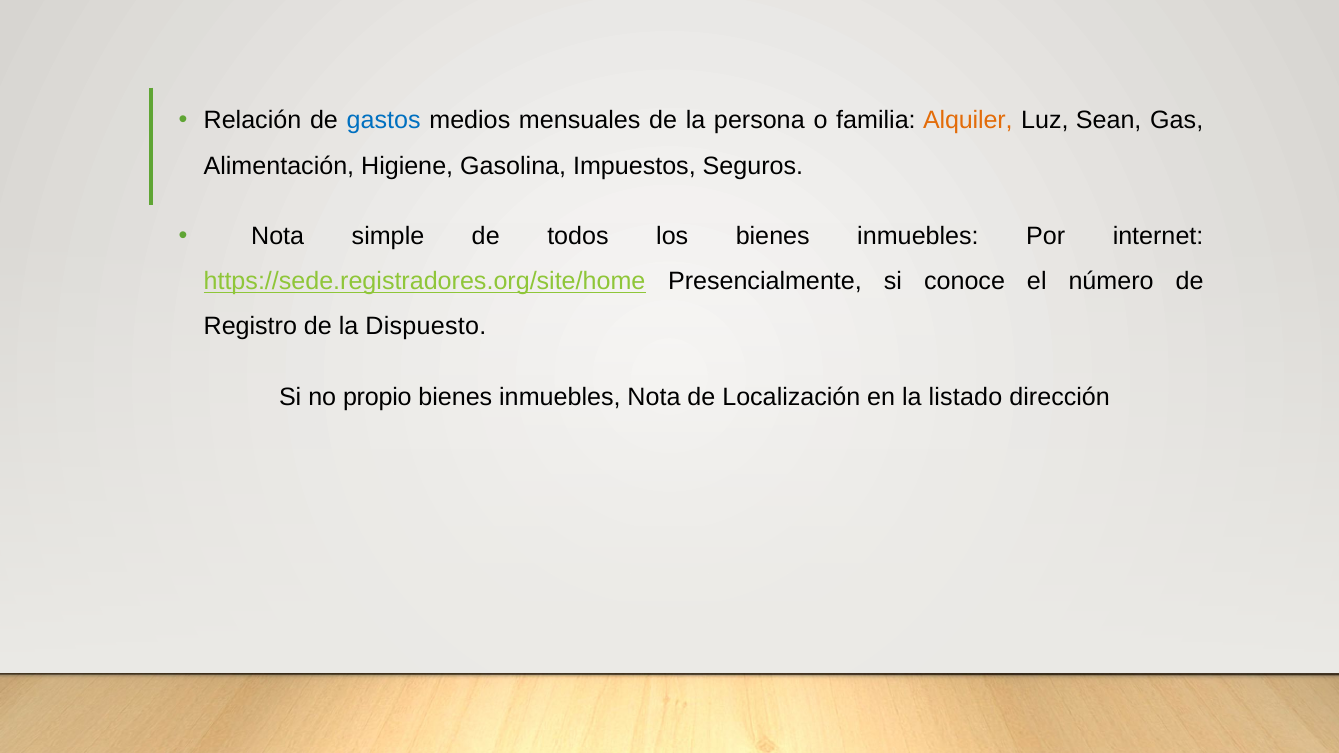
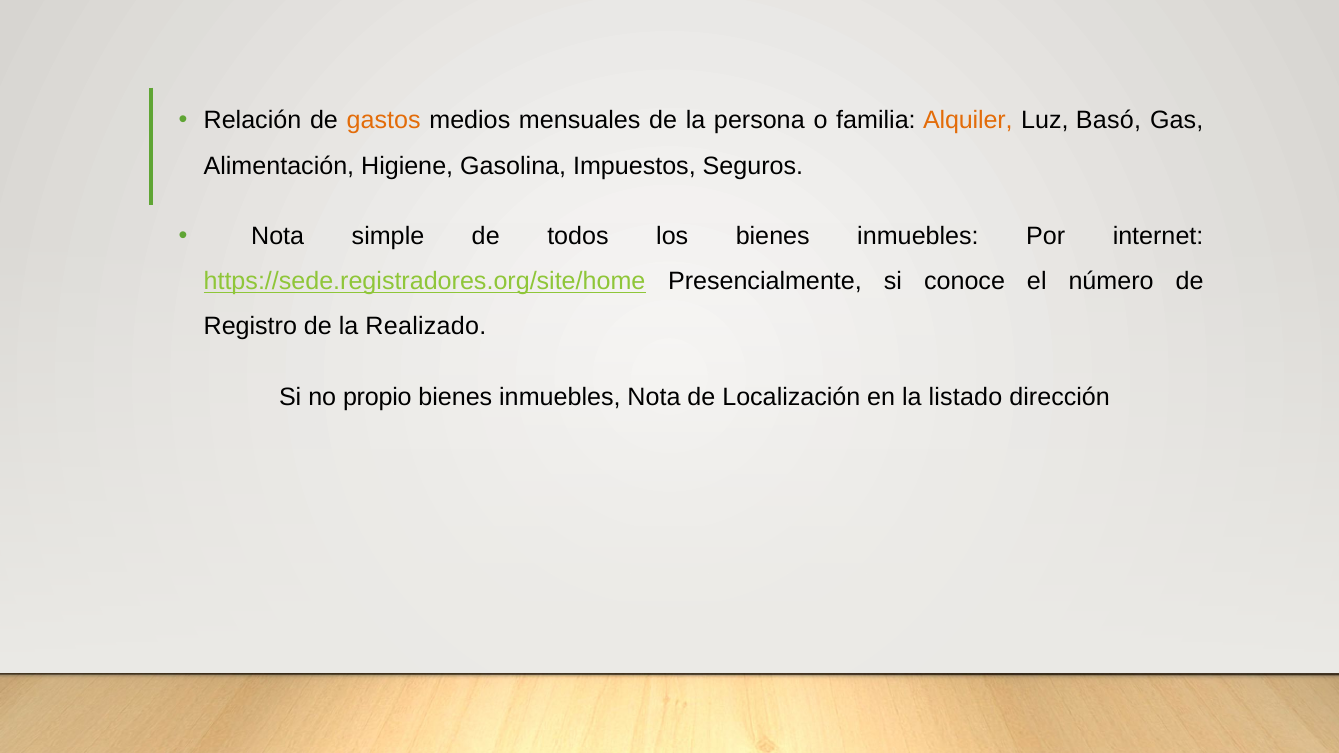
gastos colour: blue -> orange (384, 121)
Sean: Sean -> Basó (1109, 121)
Dispuesto: Dispuesto -> Realizado (426, 327)
